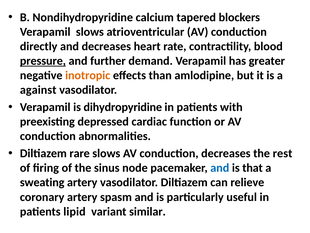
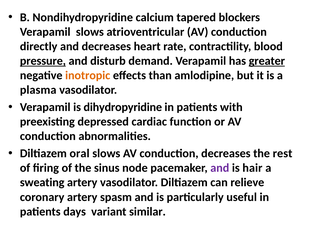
further: further -> disturb (108, 61)
greater underline: none -> present (267, 61)
against: against -> plasma (38, 90)
rare: rare -> oral (80, 153)
and colour: blue -> purple (220, 168)
that: that -> hair (252, 168)
lipid: lipid -> days (75, 211)
